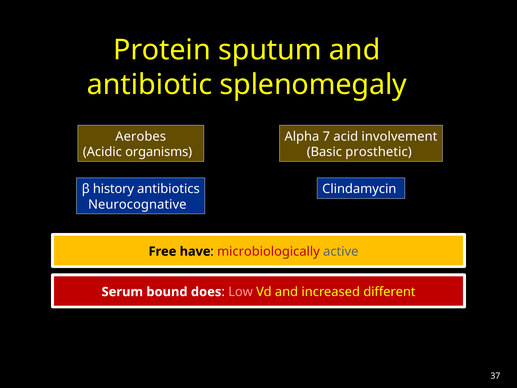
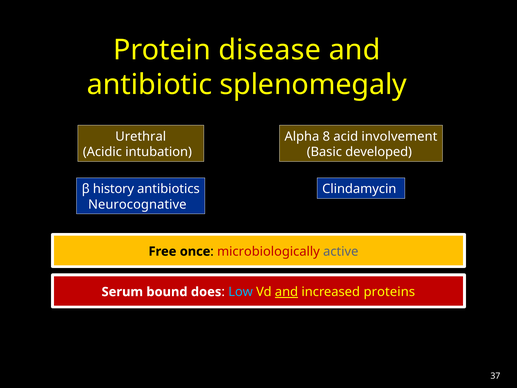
sputum: sputum -> disease (270, 50)
Aerobes: Aerobes -> Urethral (141, 136)
7: 7 -> 8 (326, 136)
organisms: organisms -> intubation (159, 152)
prosthetic: prosthetic -> developed (379, 152)
have: have -> once (195, 251)
Low colour: pink -> light blue (241, 292)
and underline: none -> present (287, 292)
different: different -> proteins (389, 292)
